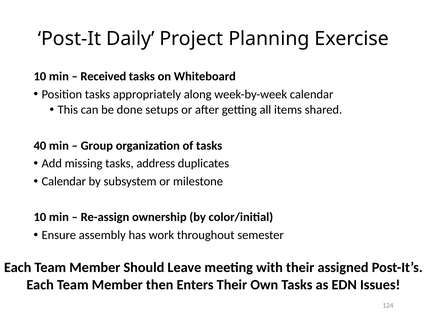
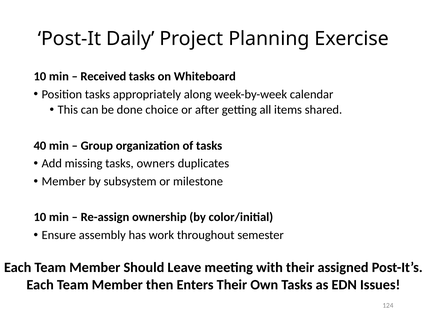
setups: setups -> choice (162, 110)
address: address -> owners (156, 164)
Calendar: Calendar -> Member (64, 182)
